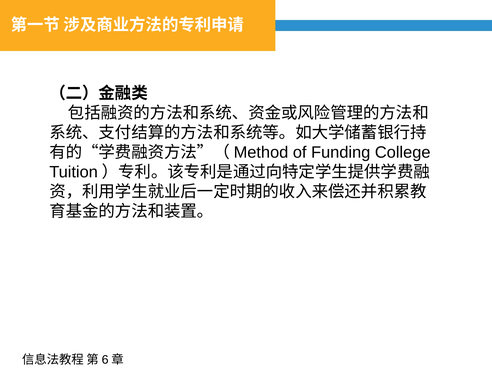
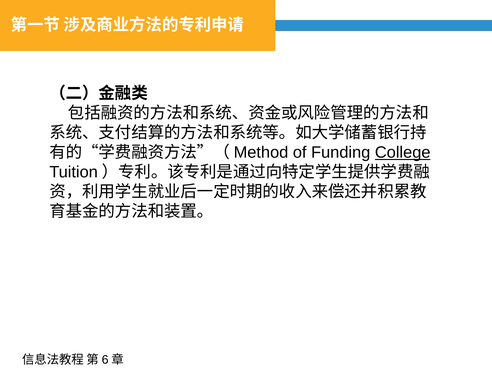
College underline: none -> present (403, 152)
